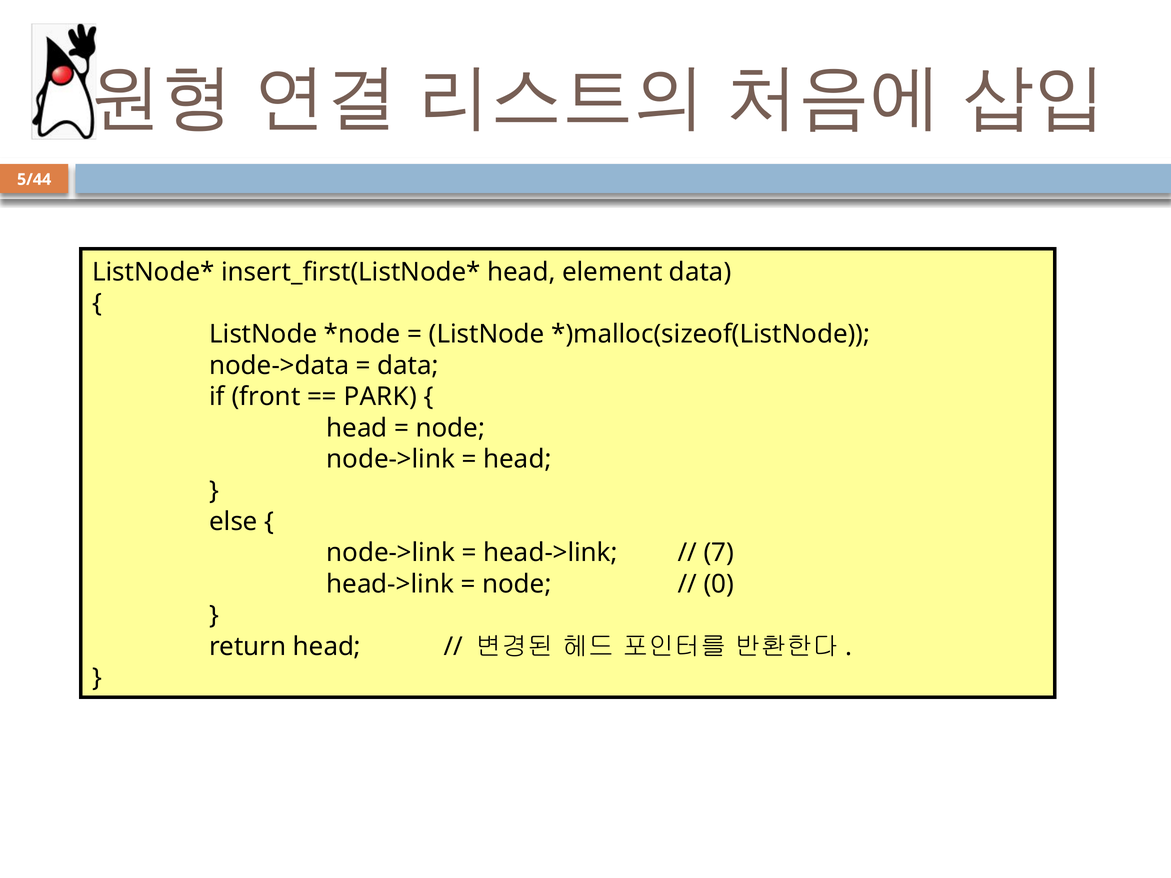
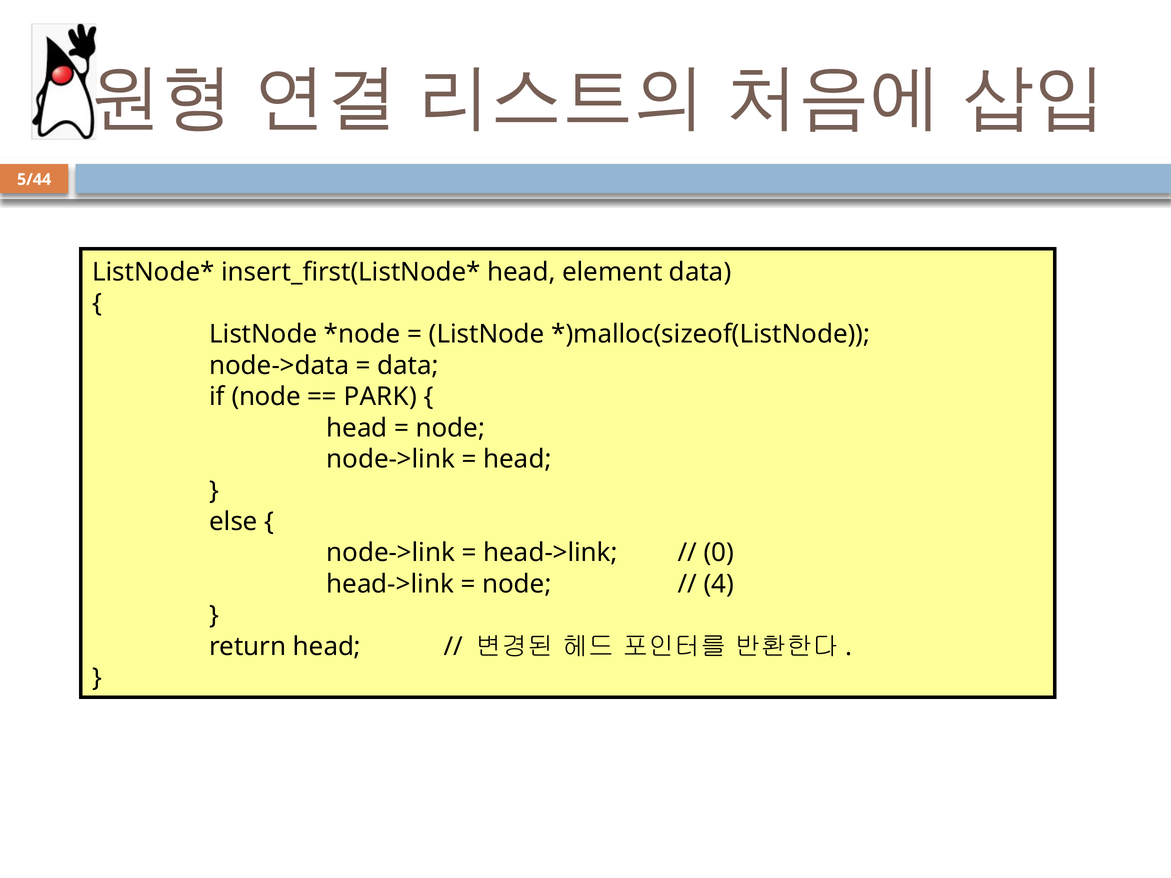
if front: front -> node (266, 397)
7: 7 -> 0 (719, 553)
0: 0 -> 4 (719, 584)
